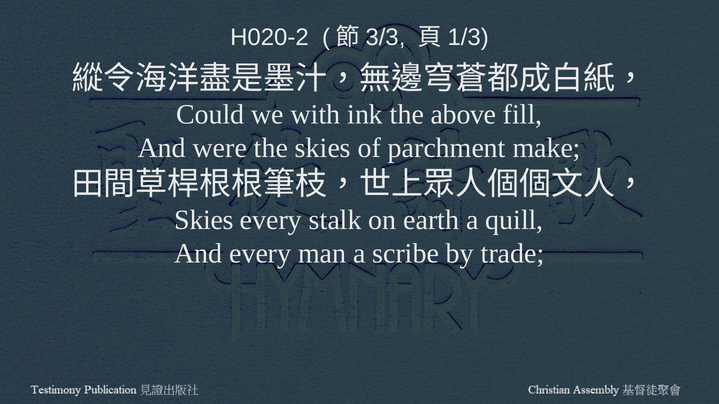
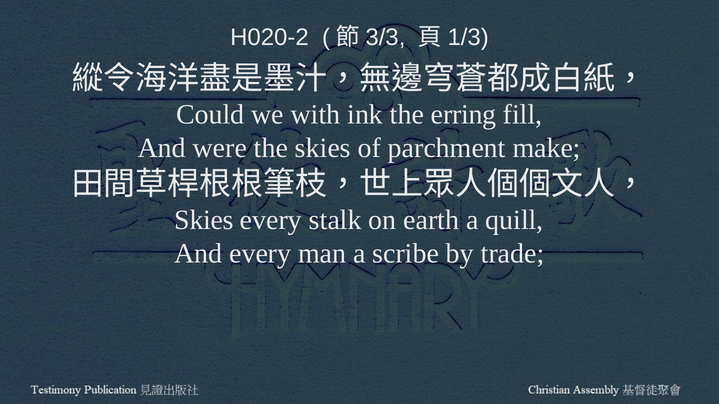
above: above -> erring (464, 115)
